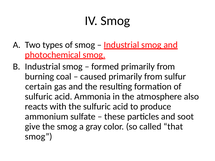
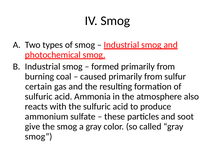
called that: that -> gray (173, 127)
